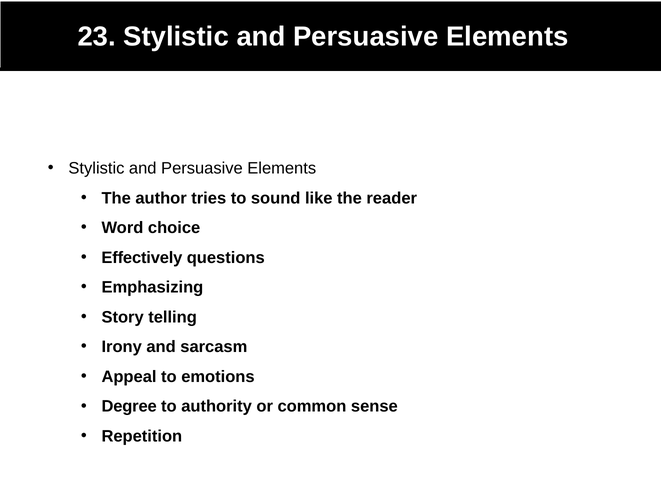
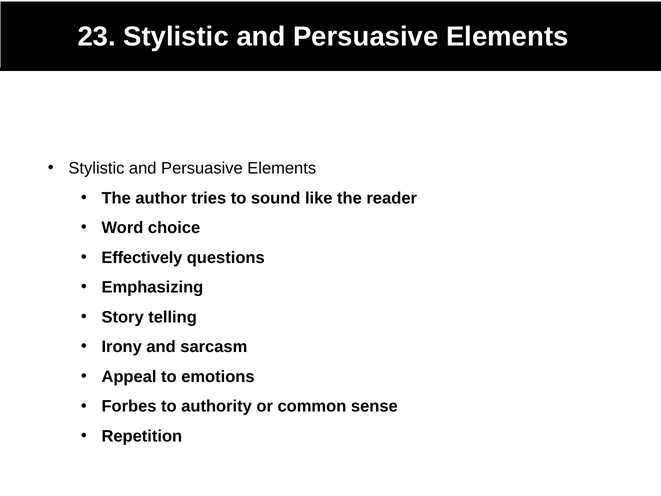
Degree: Degree -> Forbes (129, 406)
